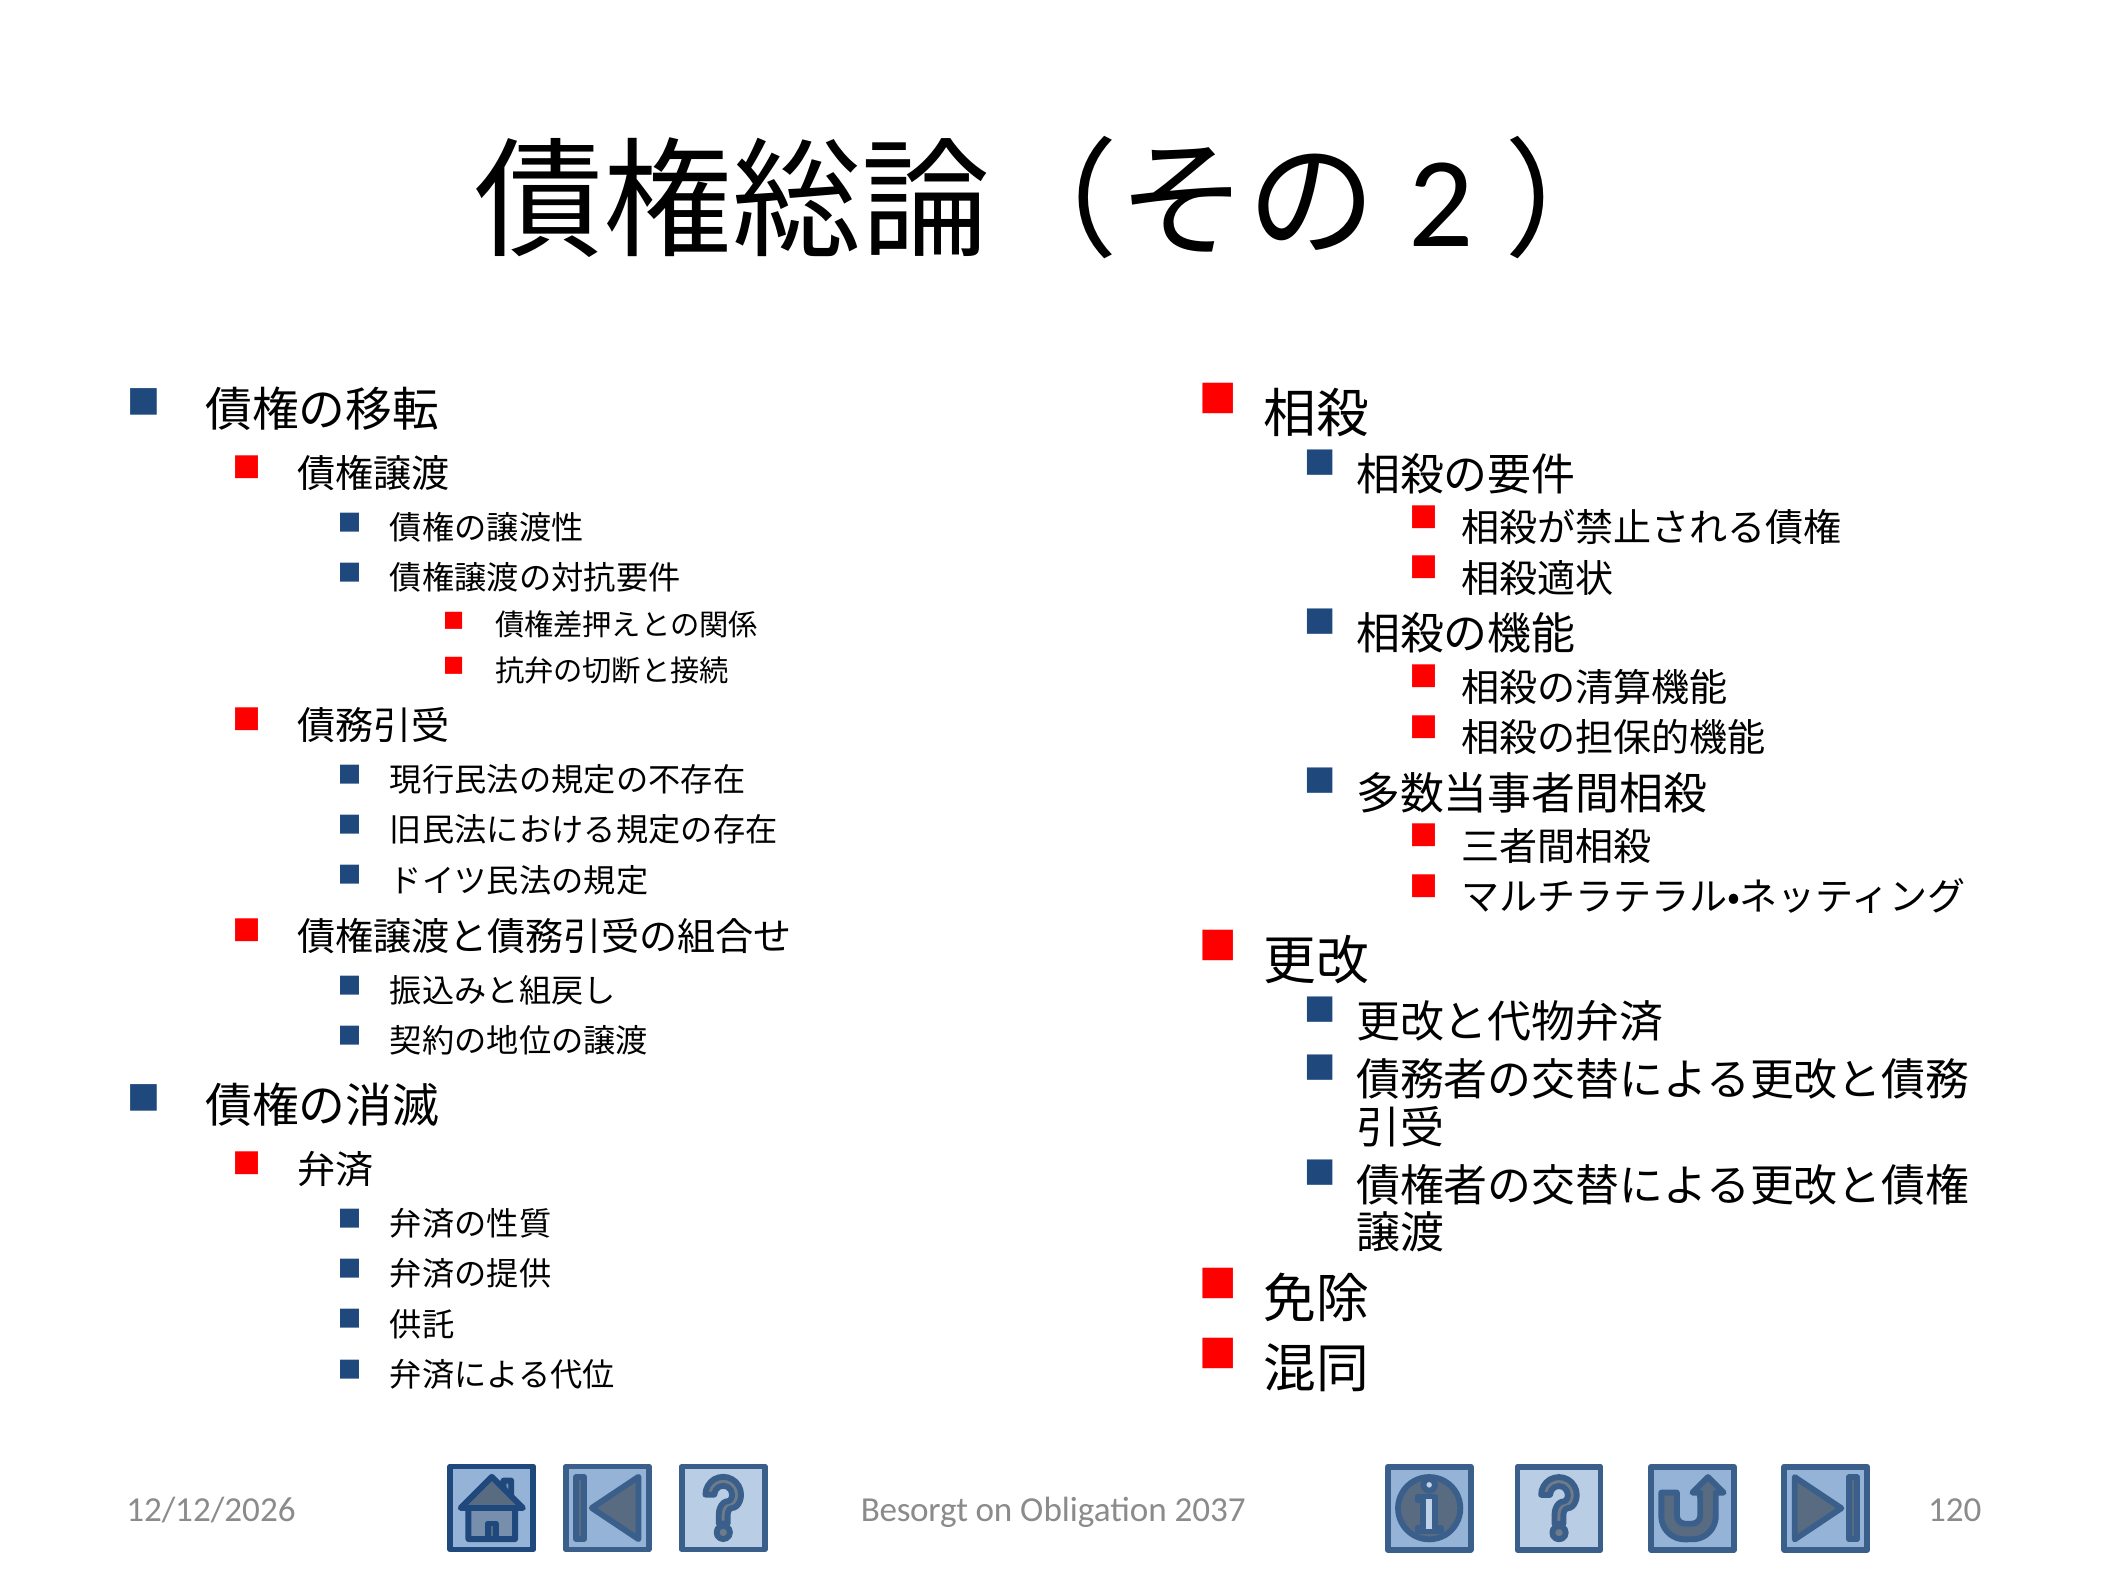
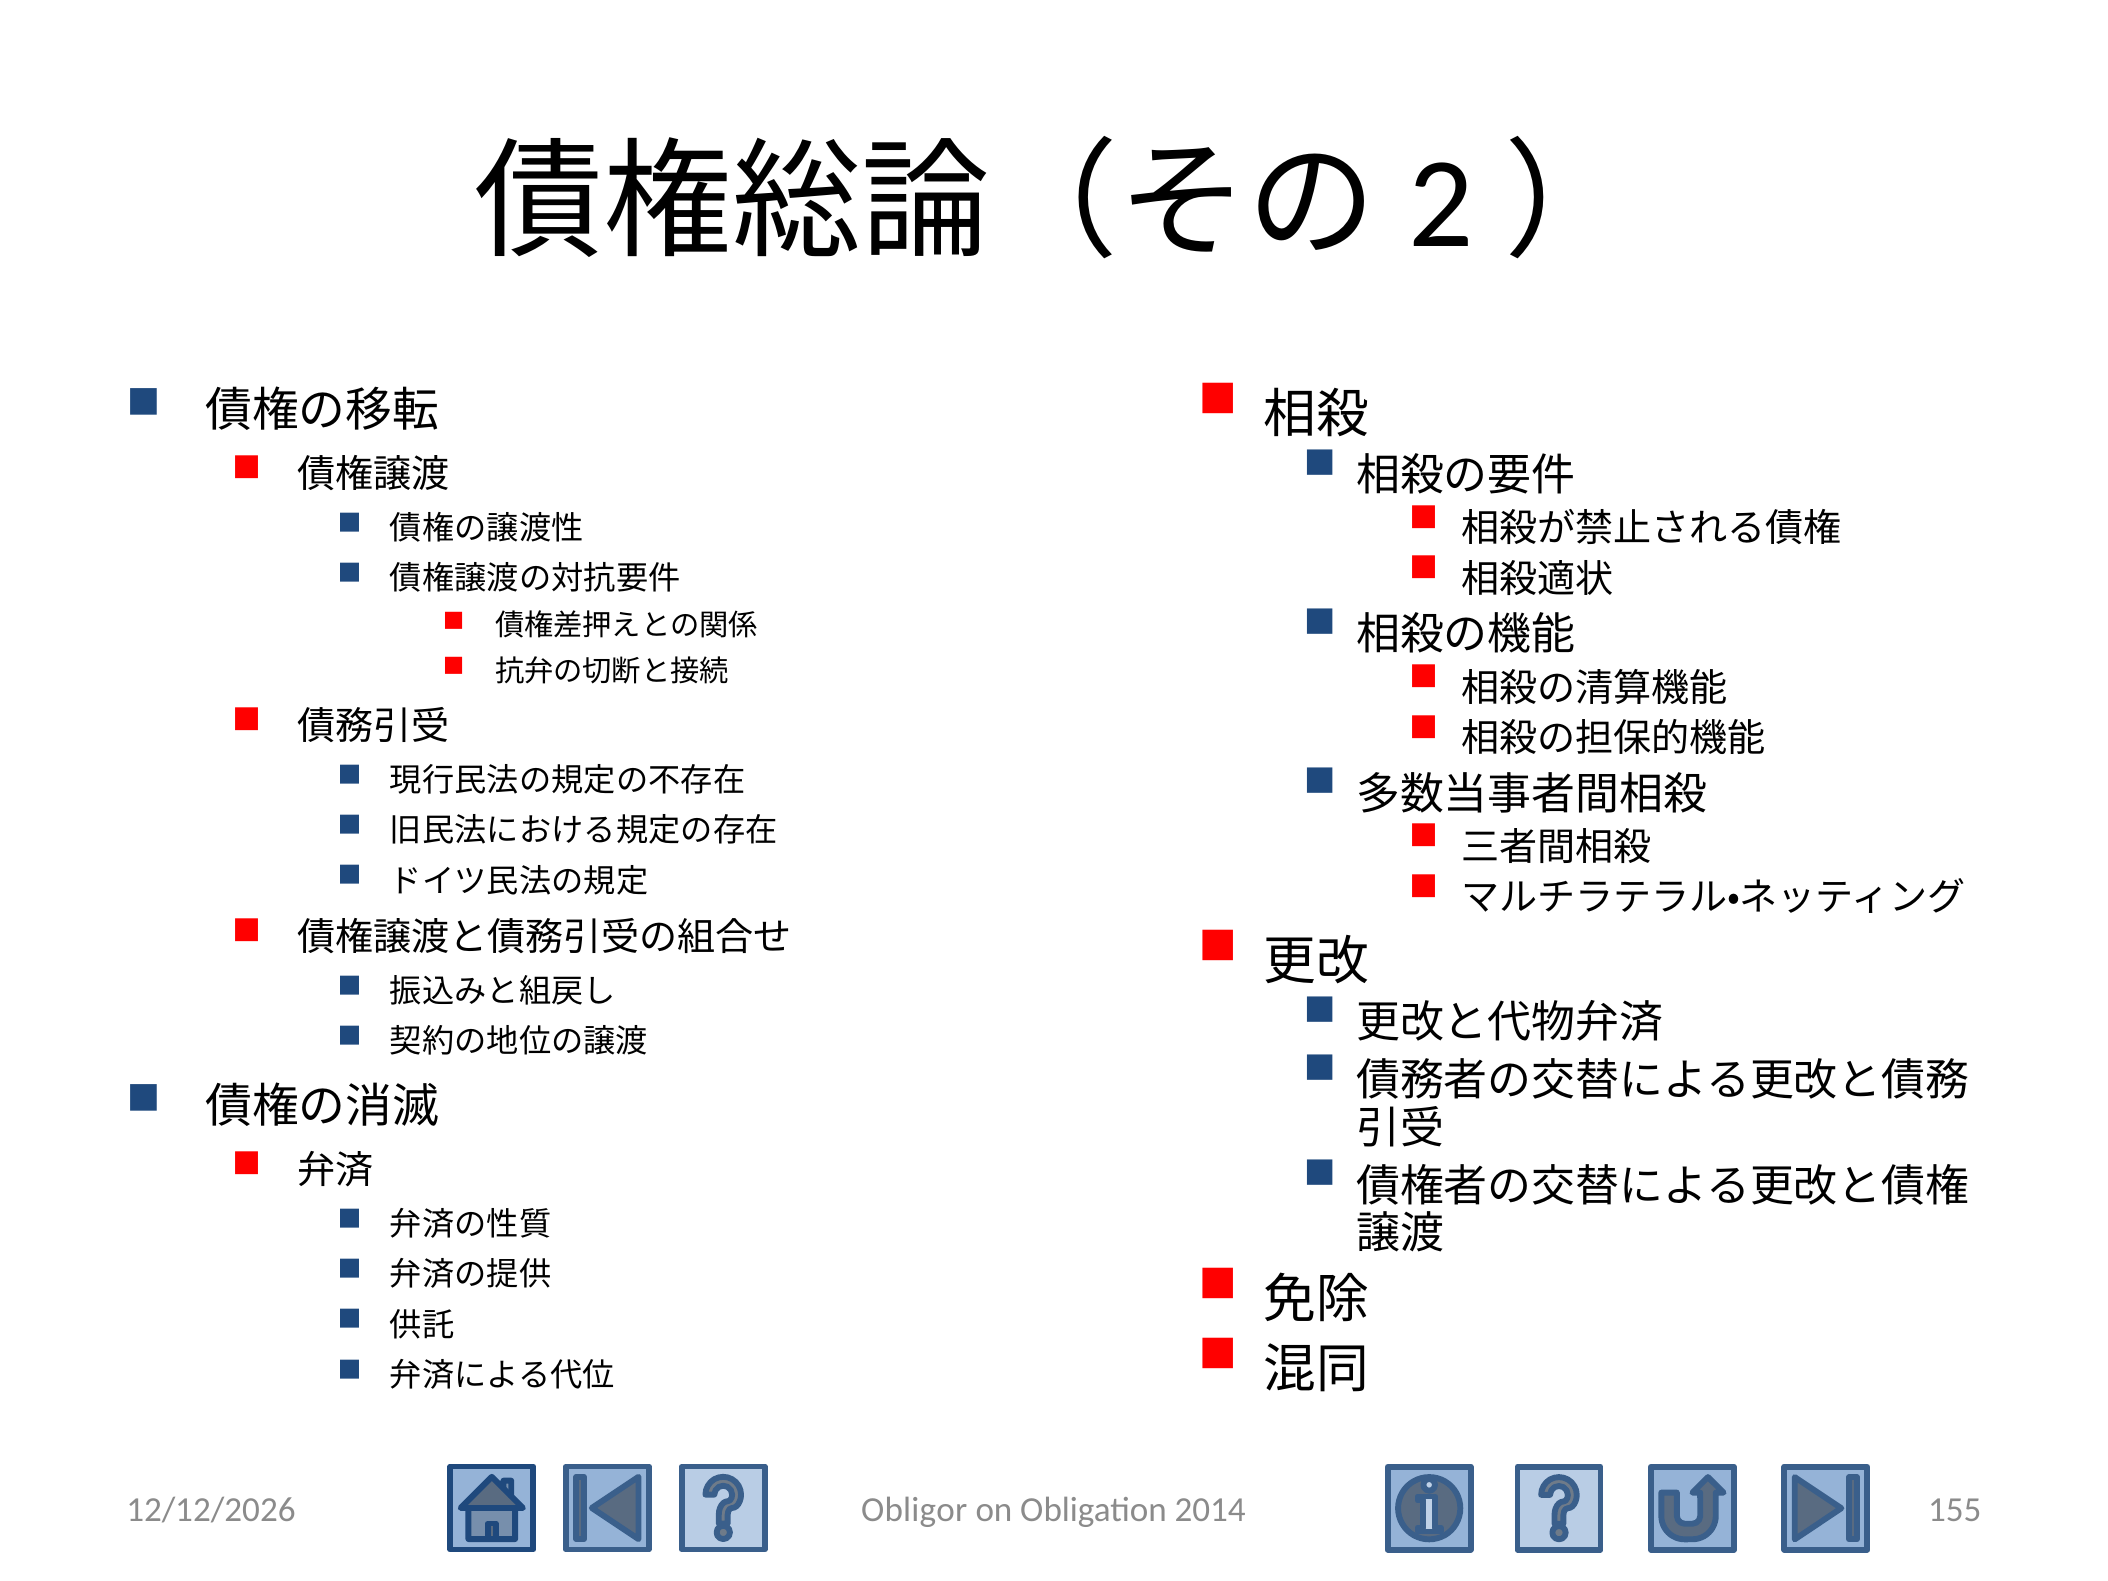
Besorgt: Besorgt -> Obligor (914, 1509)
2037: 2037 -> 2014 (1210, 1509)
120: 120 -> 155 (1955, 1509)
